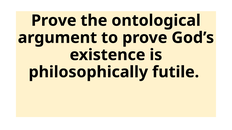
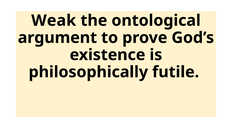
Prove: Prove -> Weak (54, 21)
